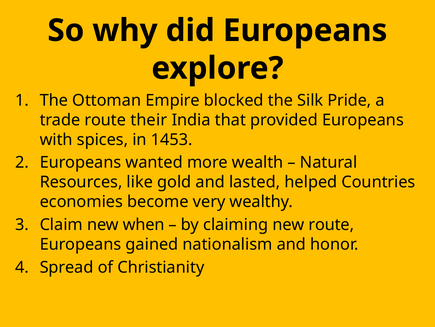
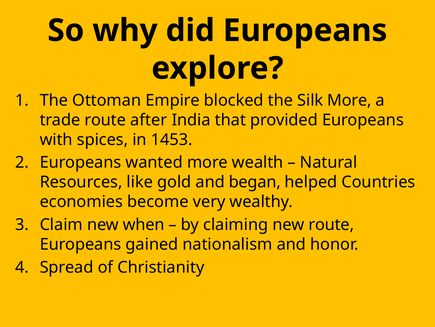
Silk Pride: Pride -> More (349, 100)
their: their -> after (149, 120)
lasted: lasted -> began (255, 182)
